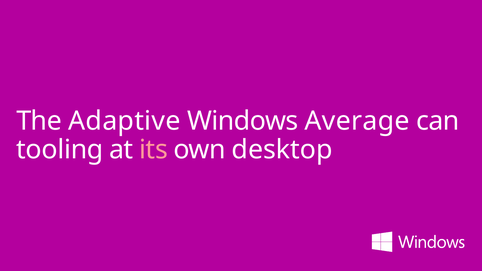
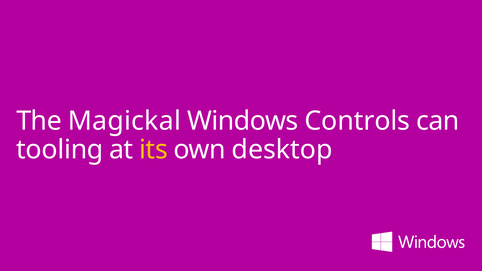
Adaptive: Adaptive -> Magickal (124, 121)
Average: Average -> Controls (357, 121)
its colour: pink -> yellow (153, 150)
